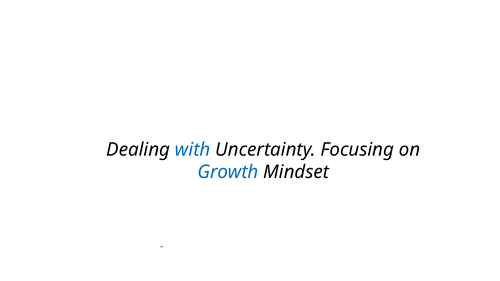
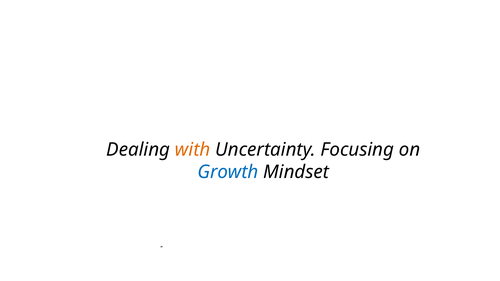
with colour: blue -> orange (193, 150)
